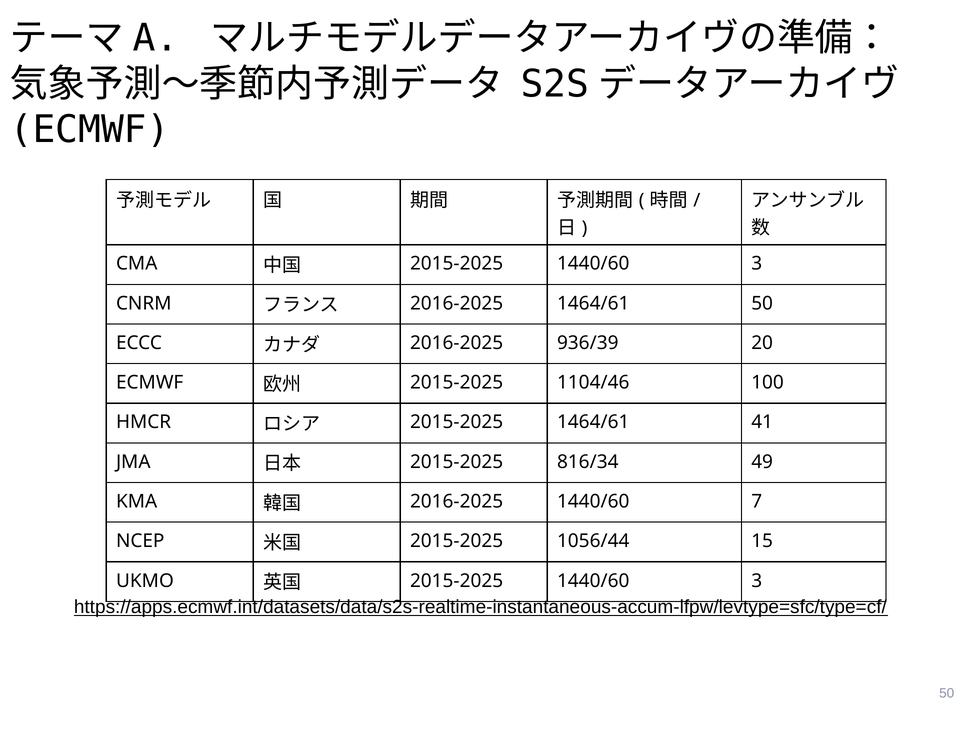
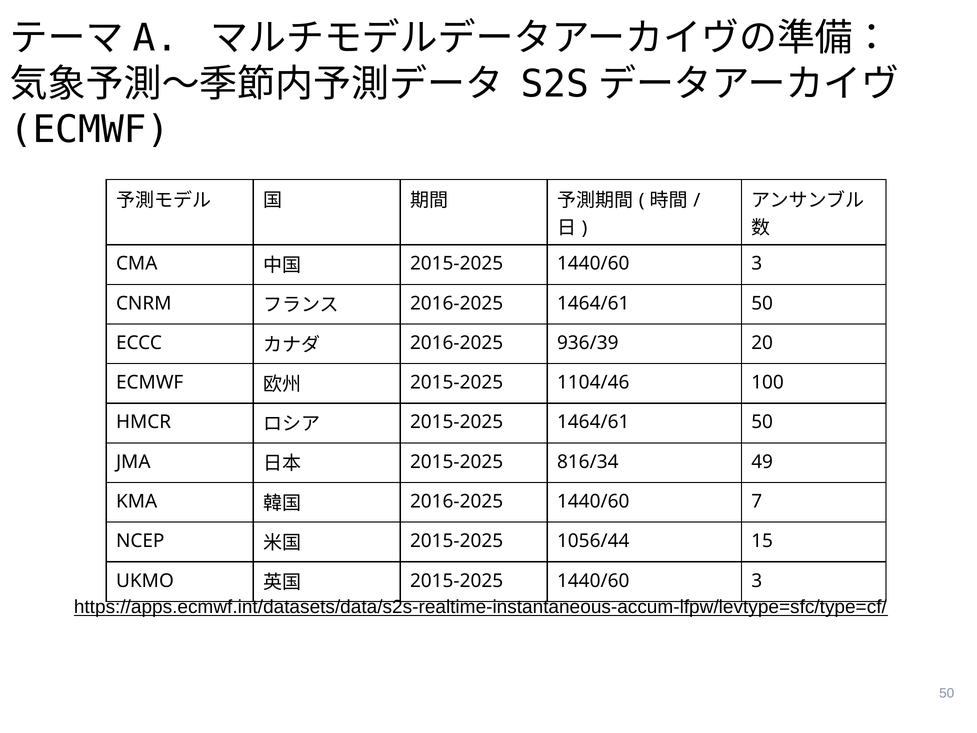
2015-2025 1464/61 41: 41 -> 50 (762, 422)
